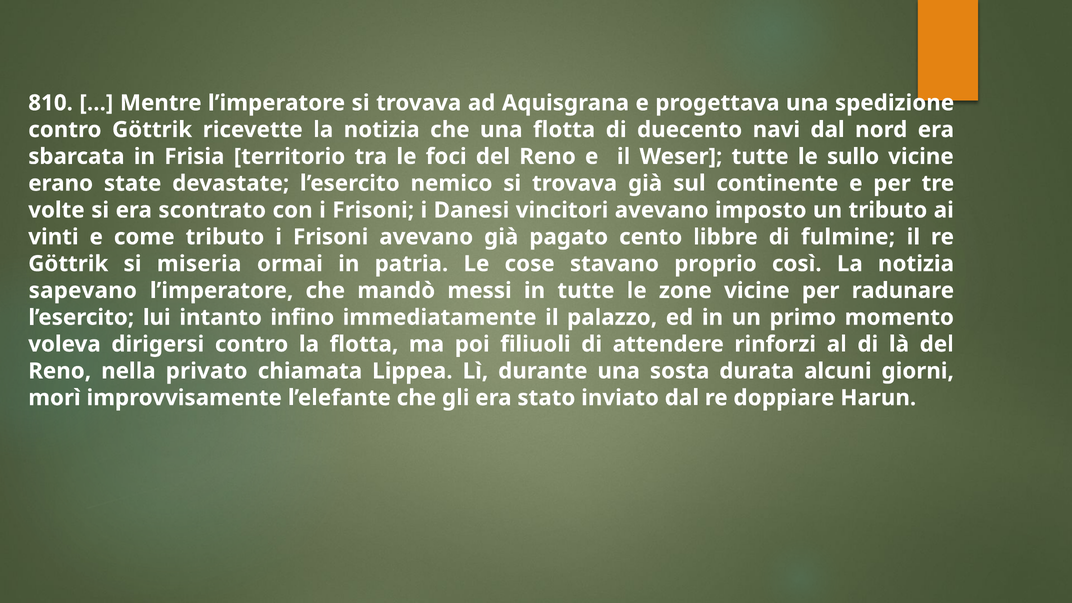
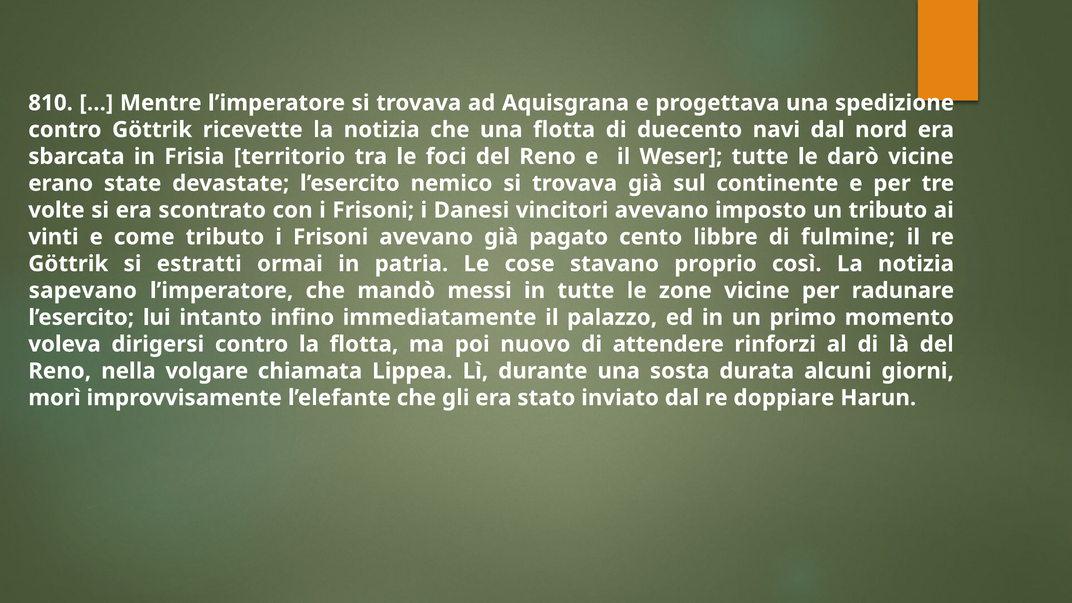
sullo: sullo -> darò (853, 157)
miseria: miseria -> estratti (199, 264)
filiuoli: filiuoli -> nuovo (535, 344)
privato: privato -> volgare (207, 371)
